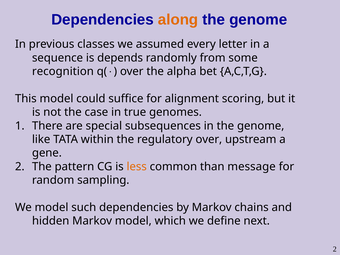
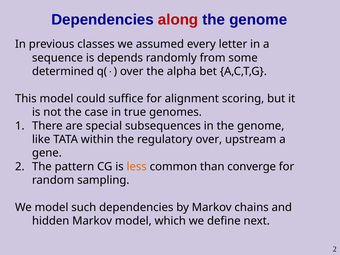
along colour: orange -> red (178, 20)
recognition: recognition -> determined (63, 71)
message: message -> converge (252, 167)
